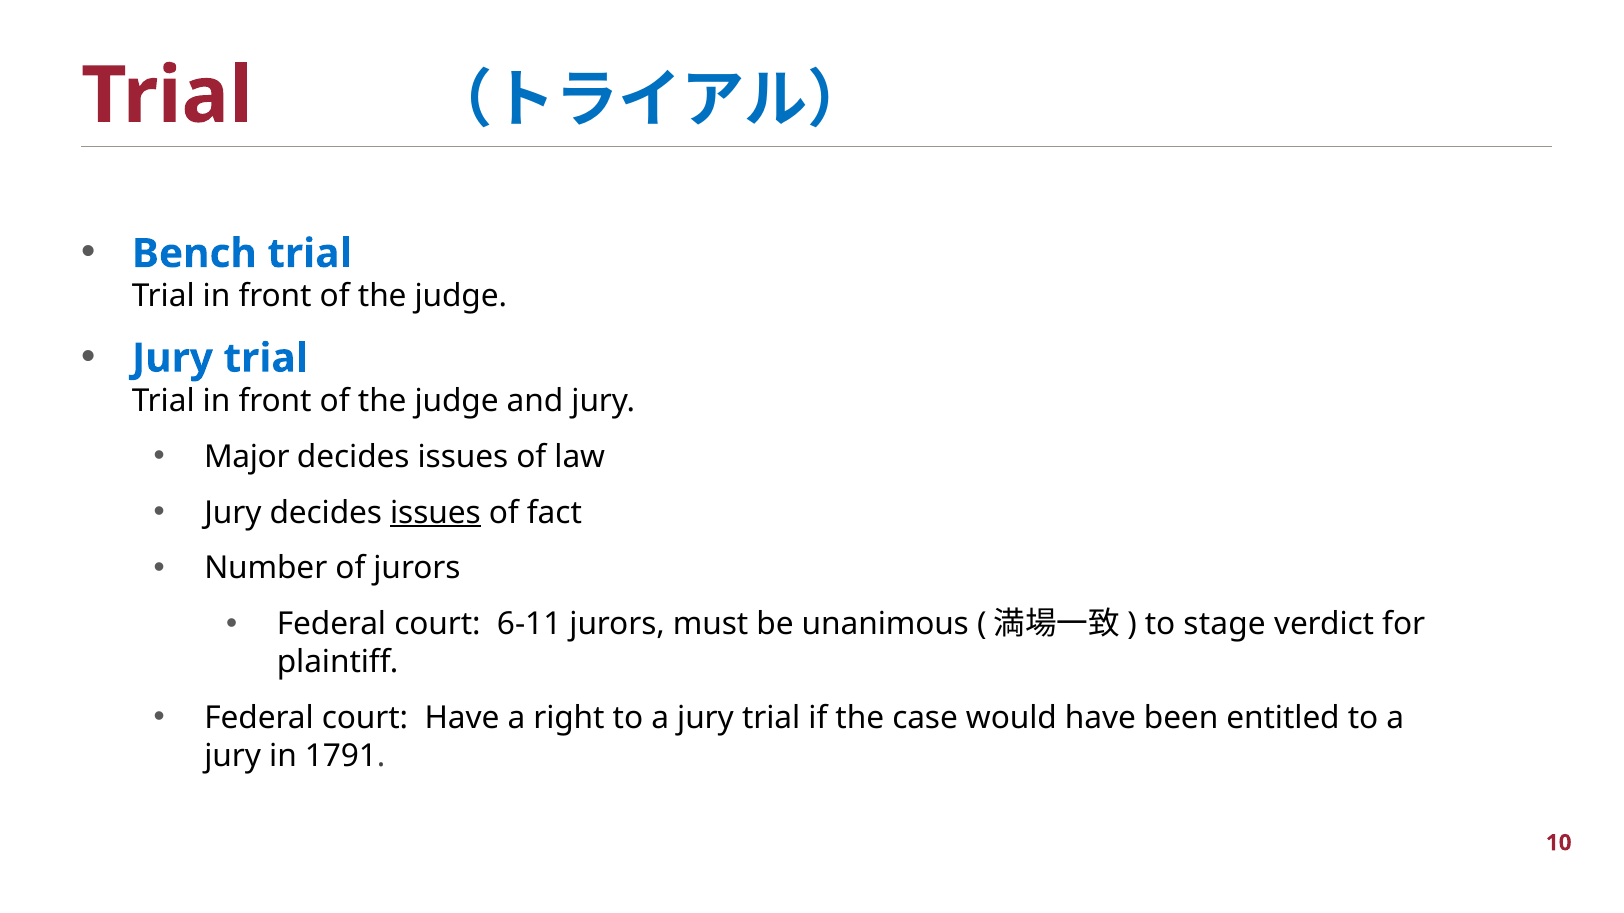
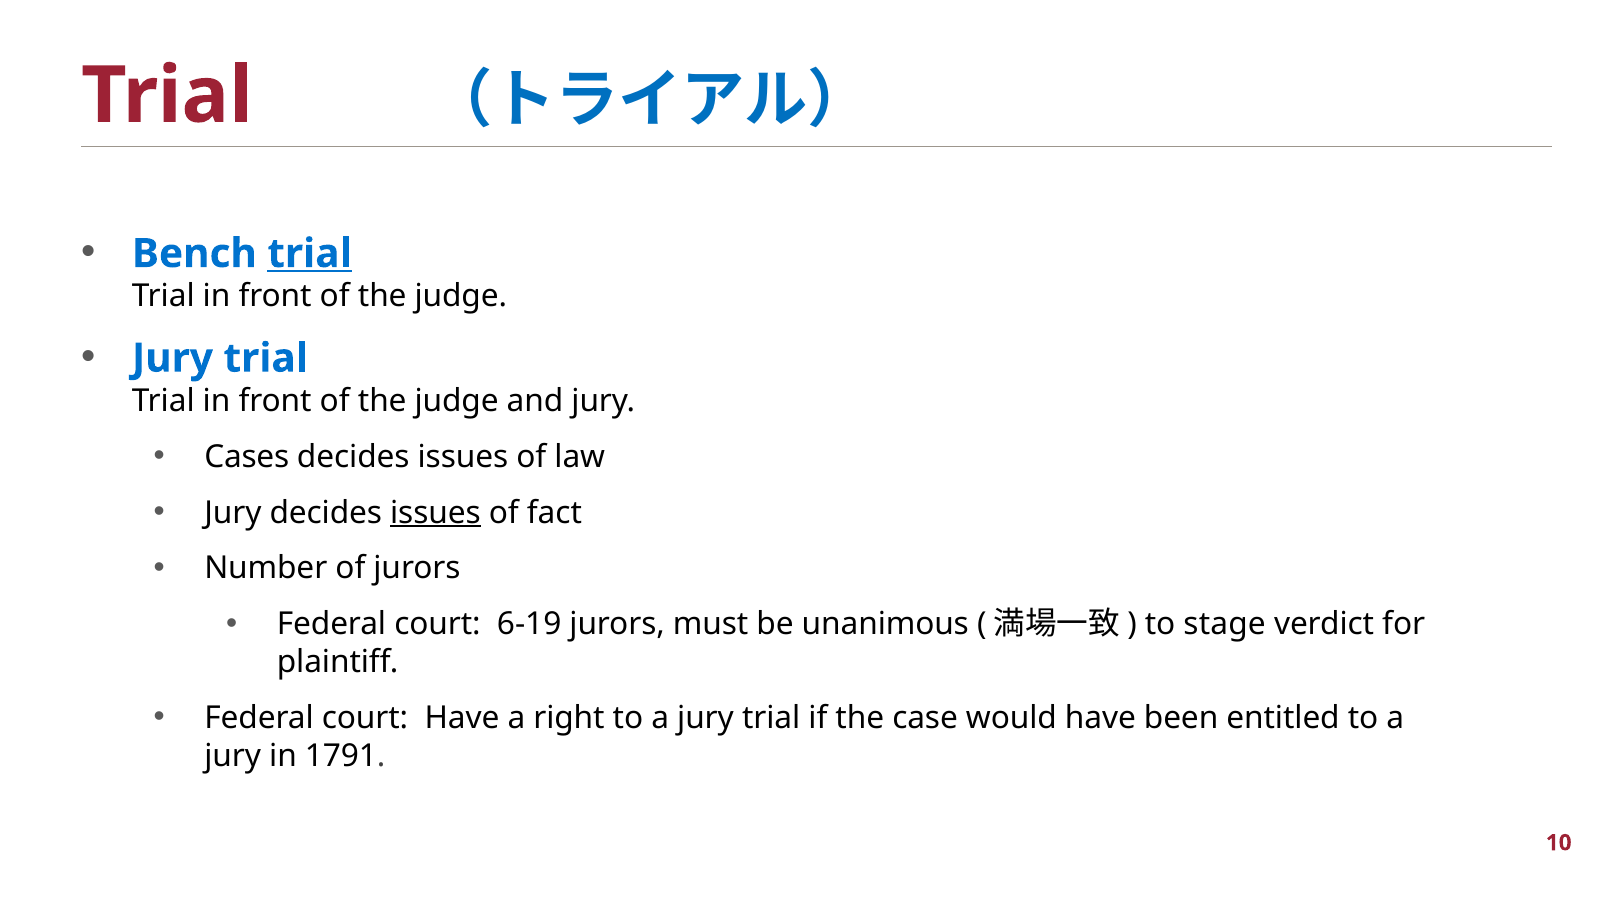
trial underline: none -> present (310, 254)
Major: Major -> Cases (247, 457)
6-11: 6-11 -> 6-19 (529, 625)
